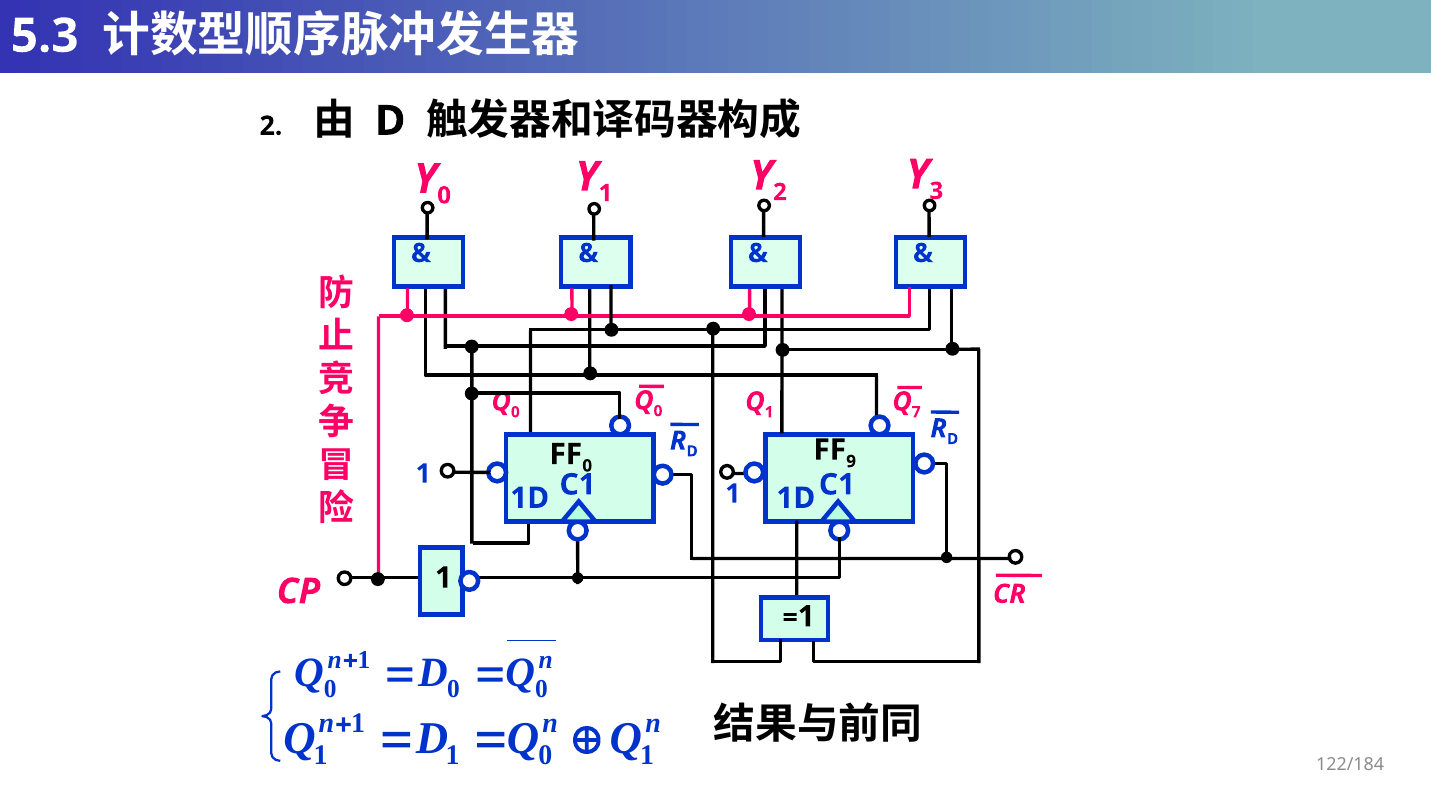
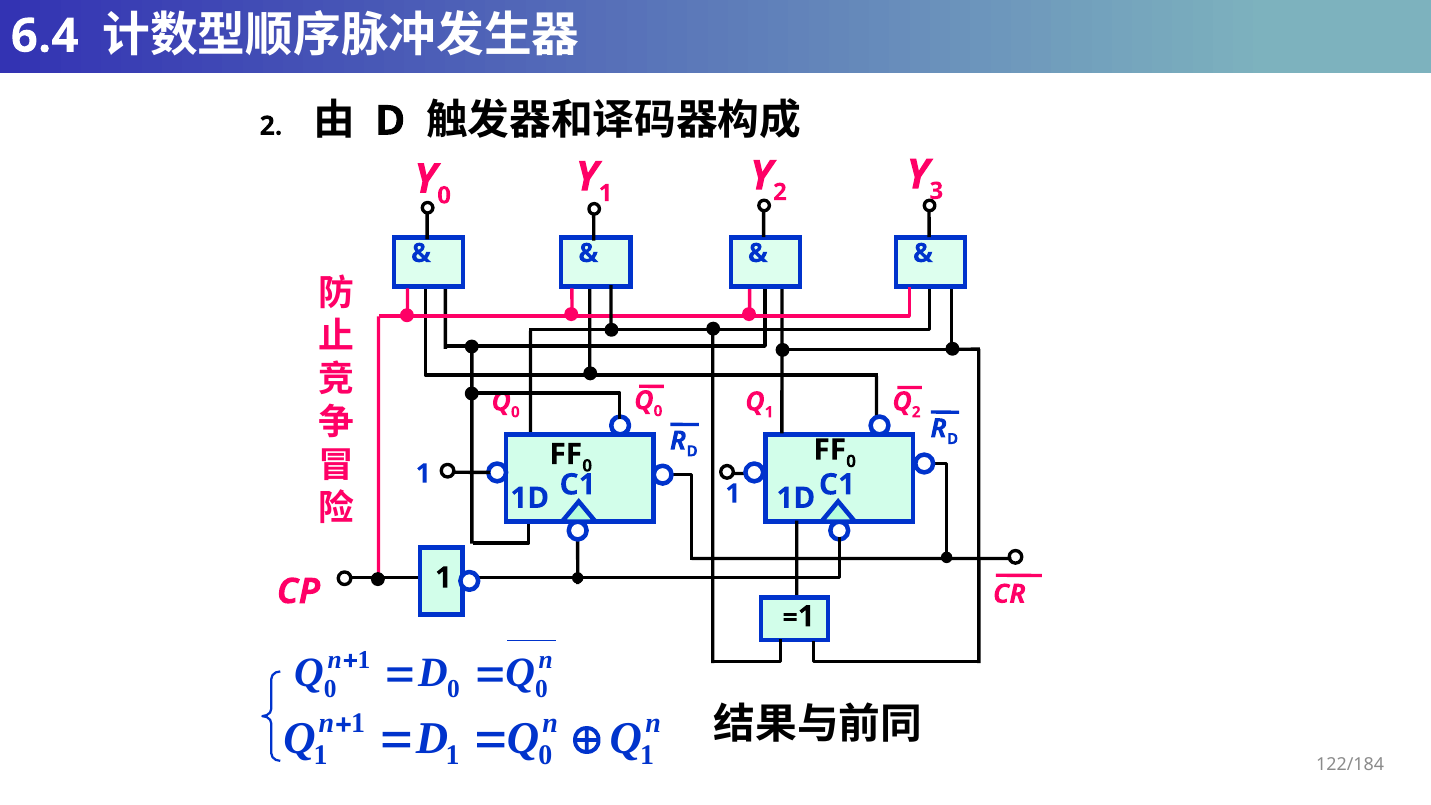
5.3: 5.3 -> 6.4 (45, 36)
7: 7 -> 2 (916, 412)
9: 9 -> 0 (851, 461)
